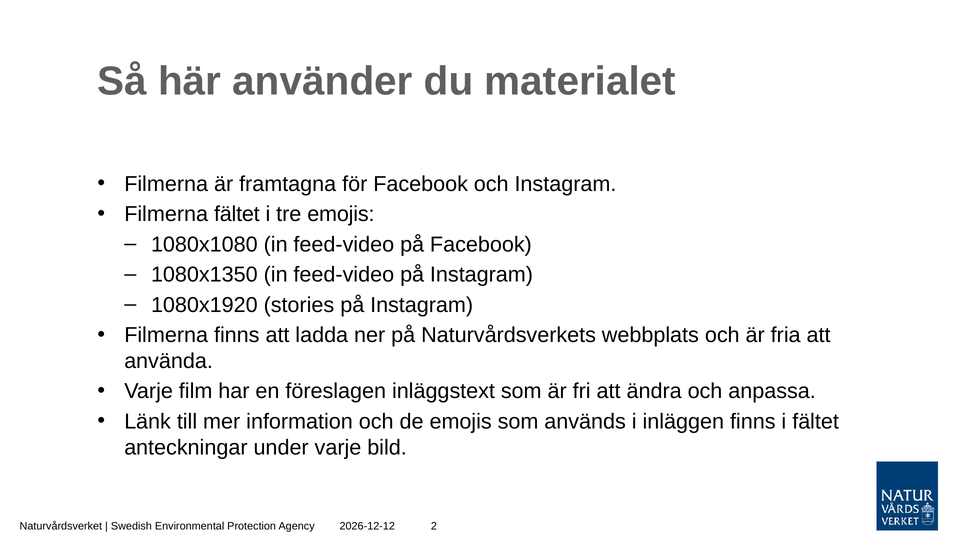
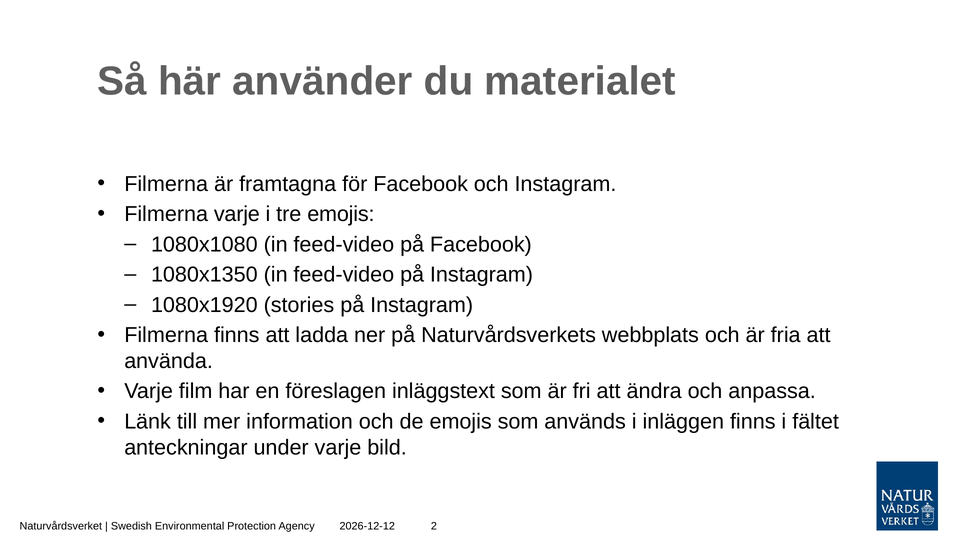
Filmerna fältet: fältet -> varje (237, 214)
